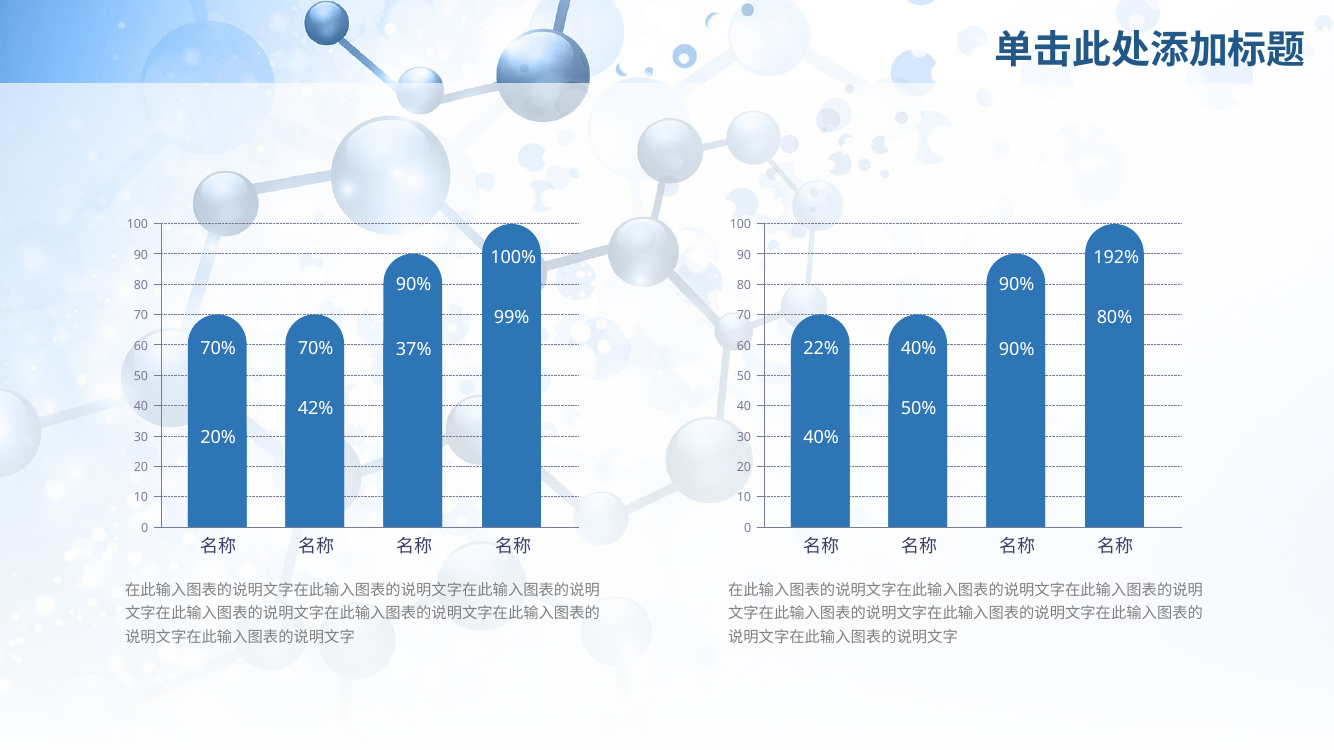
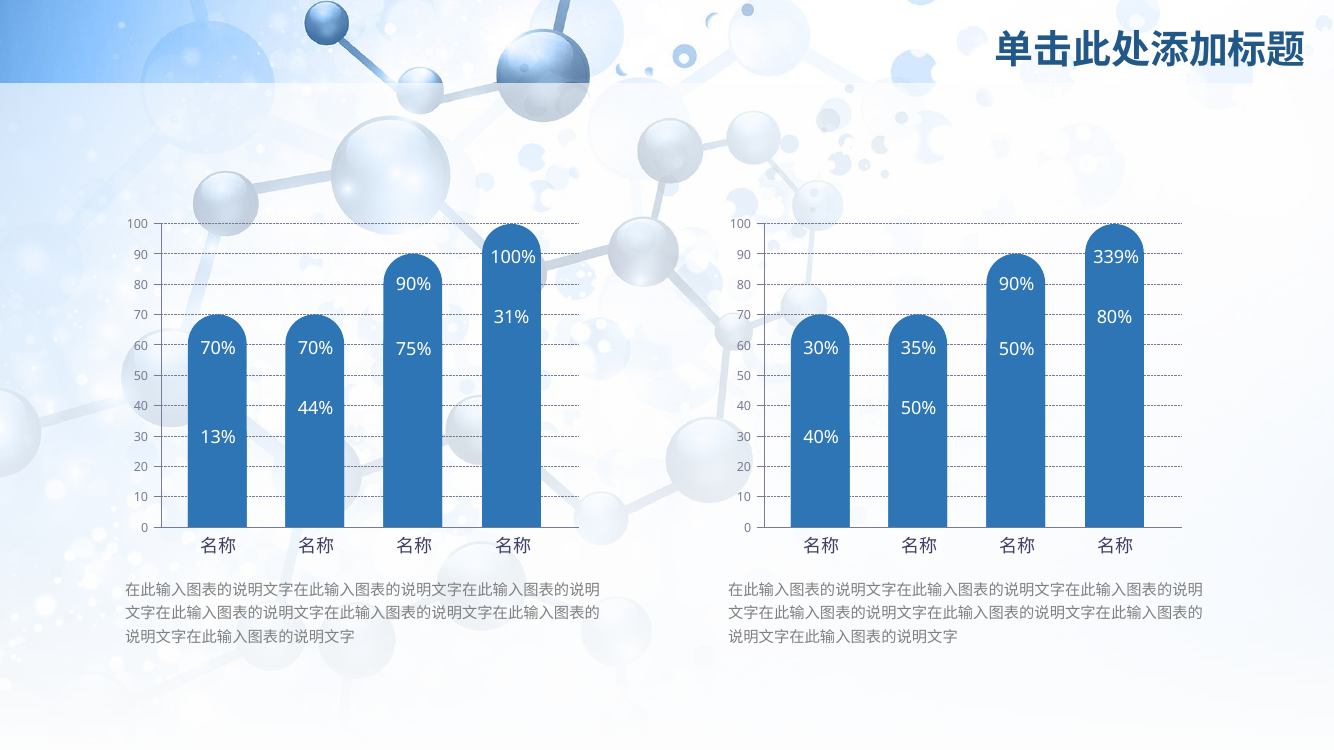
192%: 192% -> 339% (1116, 257)
99%: 99% -> 31% (512, 318)
22%: 22% -> 30% (821, 348)
40%: 40% -> 35% (919, 348)
37%: 37% -> 75% (414, 350)
90%: 90% -> 50% (1017, 350)
42%: 42% -> 44% (316, 409)
20%: 20% -> 13% (218, 437)
